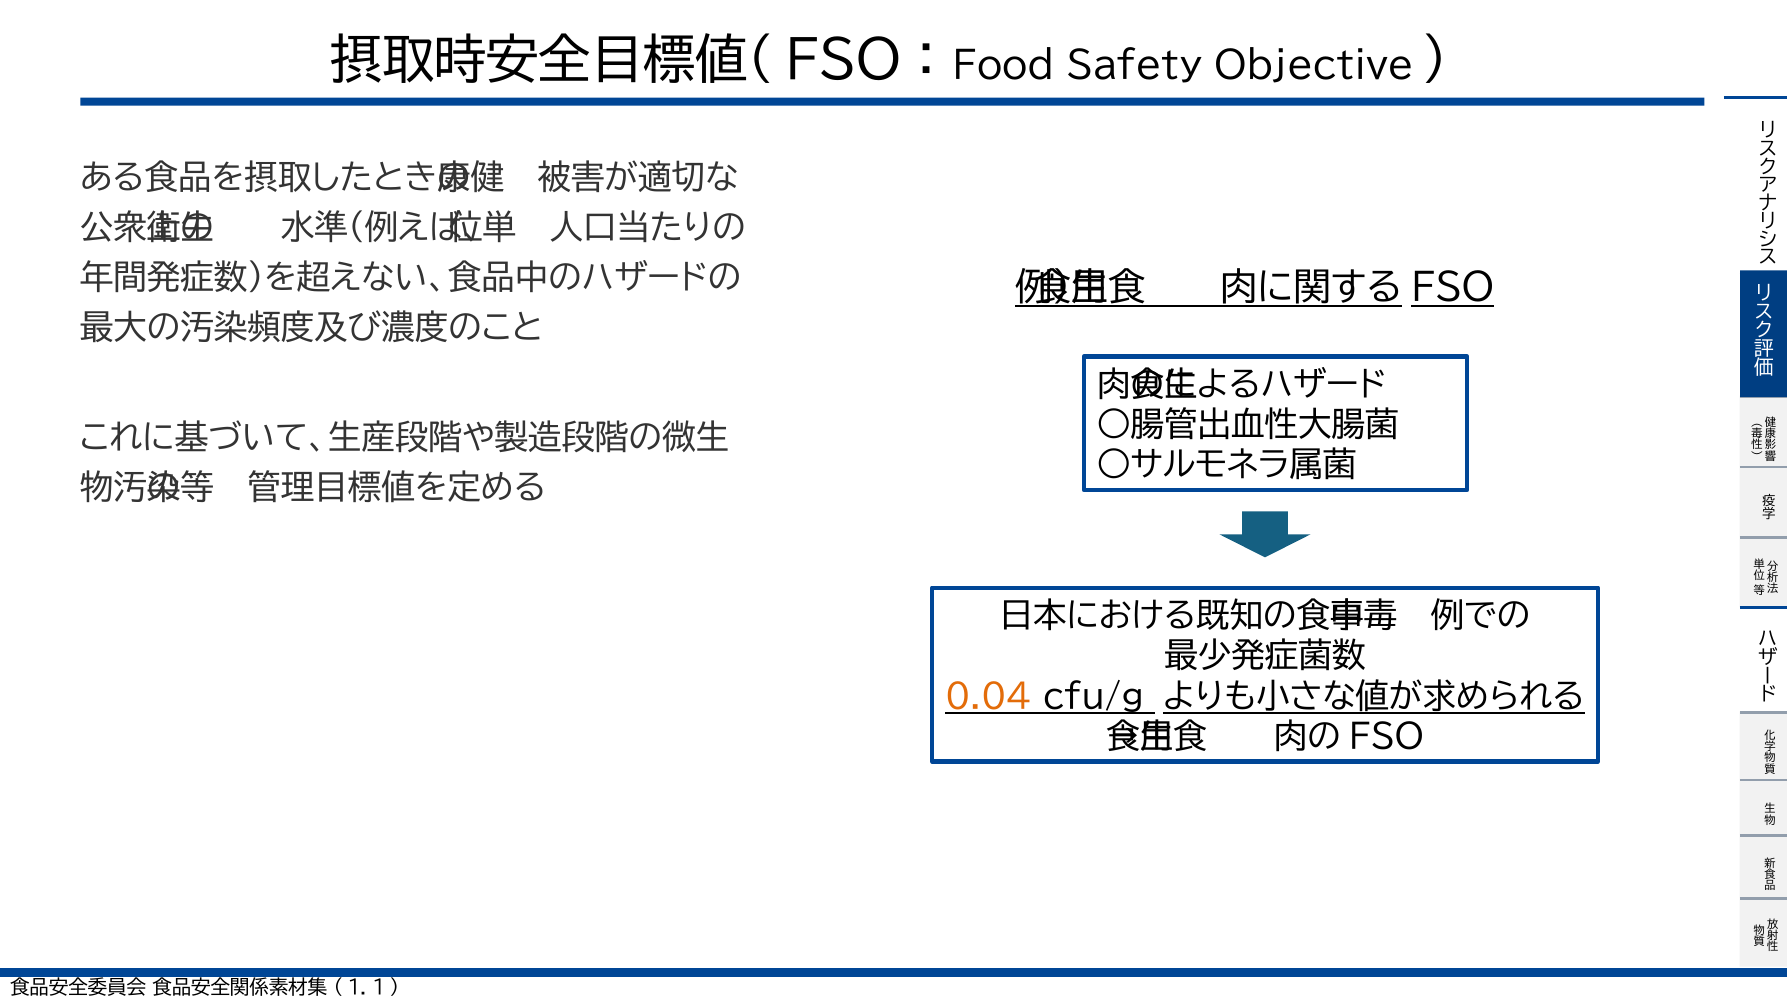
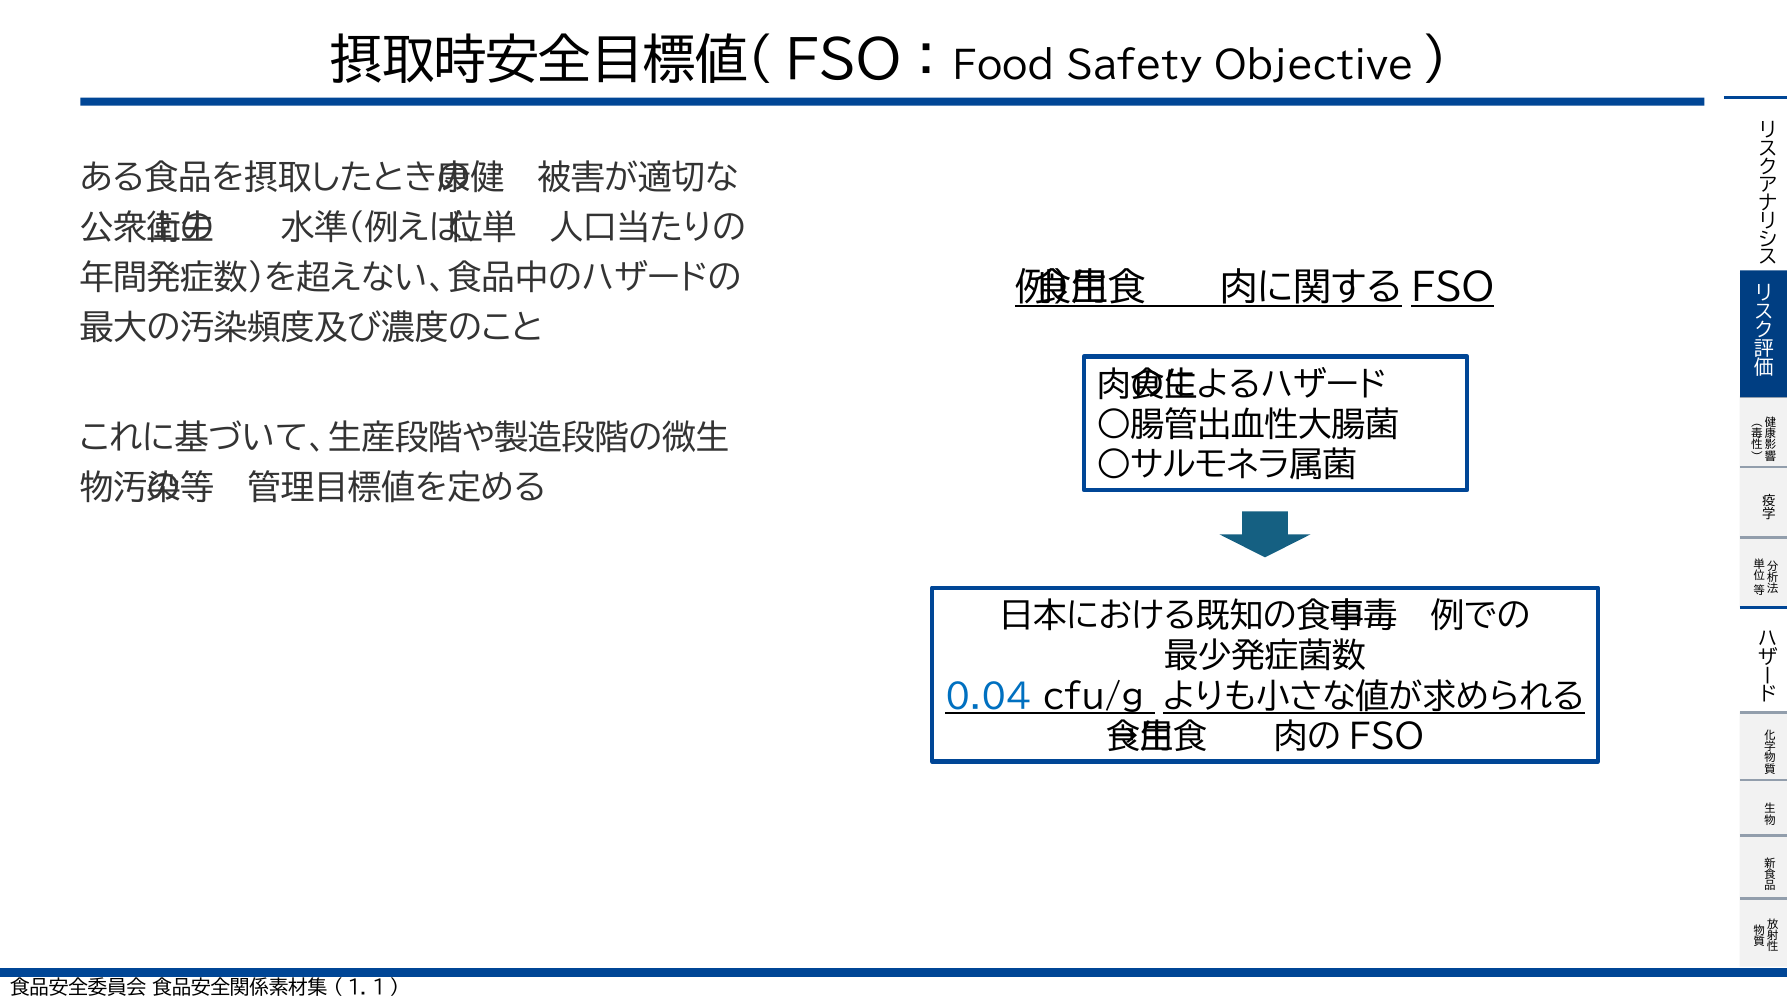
0.04 colour: orange -> blue (989, 697)
